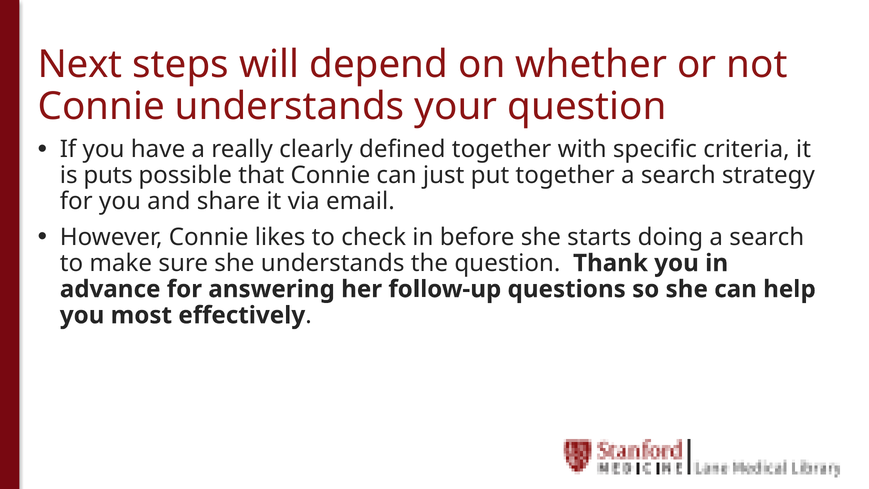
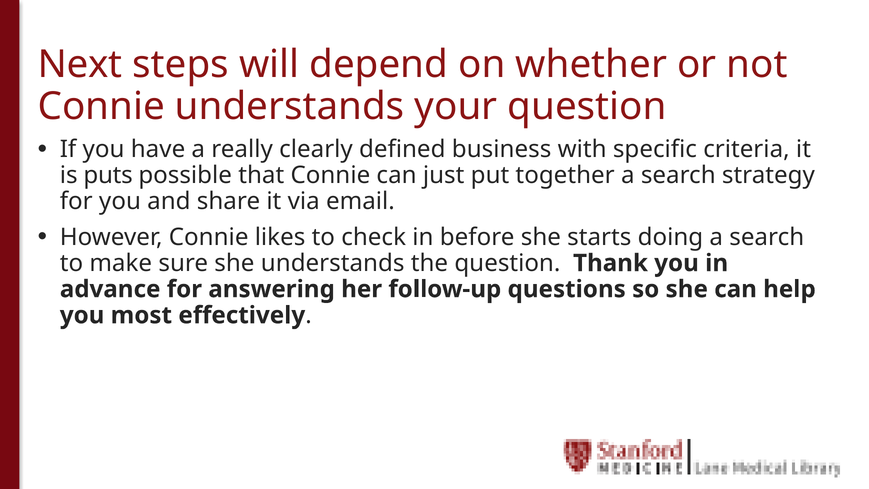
defined together: together -> business (502, 149)
